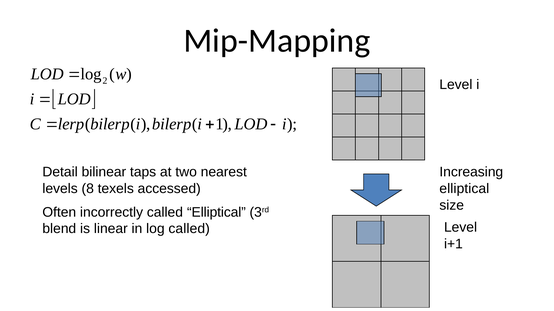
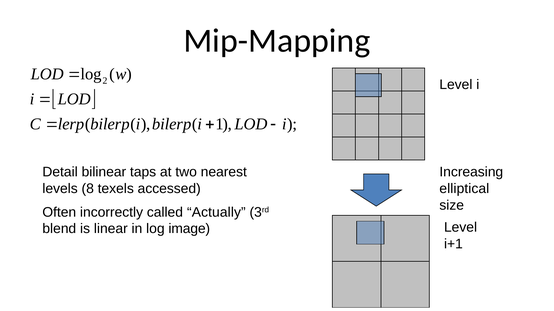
called Elliptical: Elliptical -> Actually (216, 213)
log called: called -> image (189, 229)
